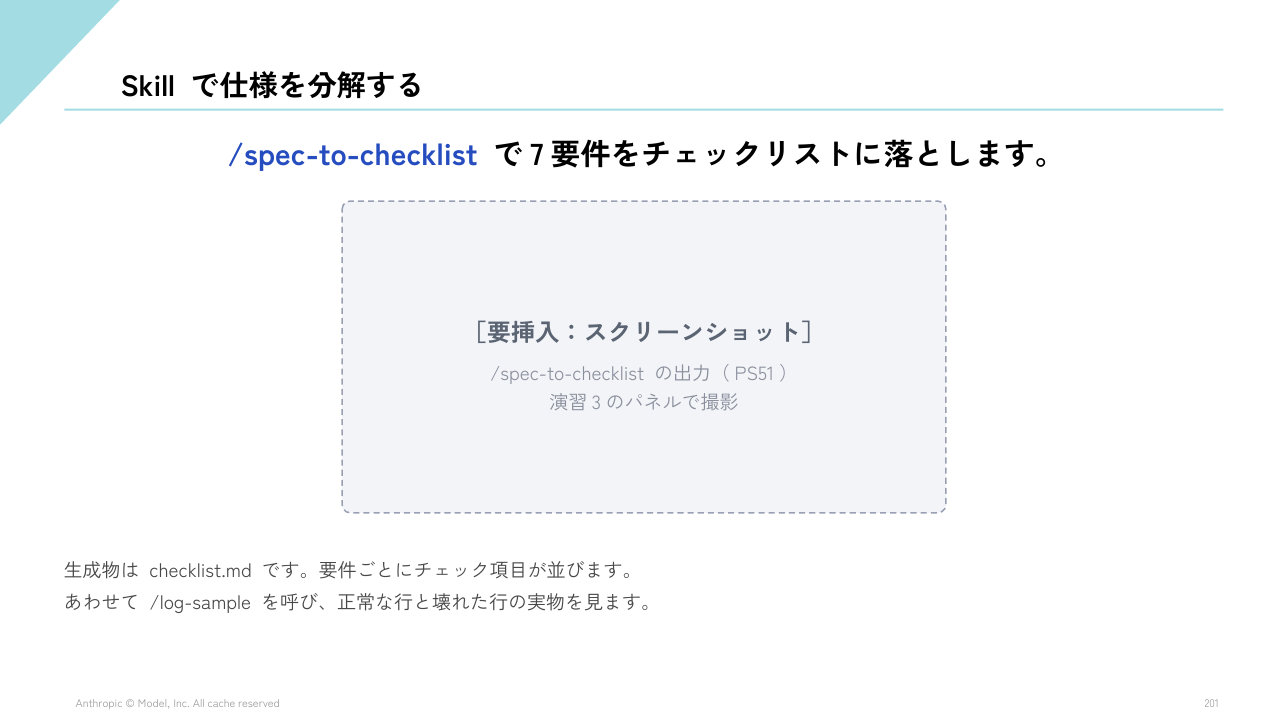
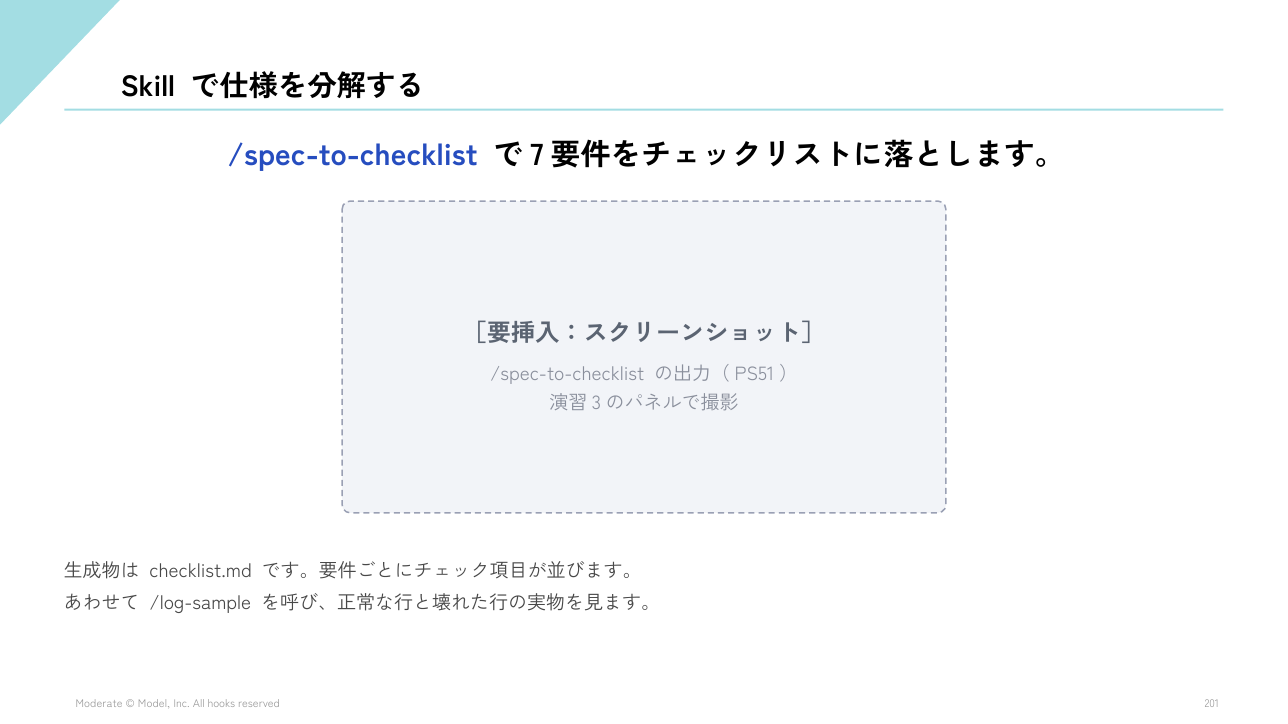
Anthropic: Anthropic -> Moderate (99, 704)
cache: cache -> hooks (221, 704)
